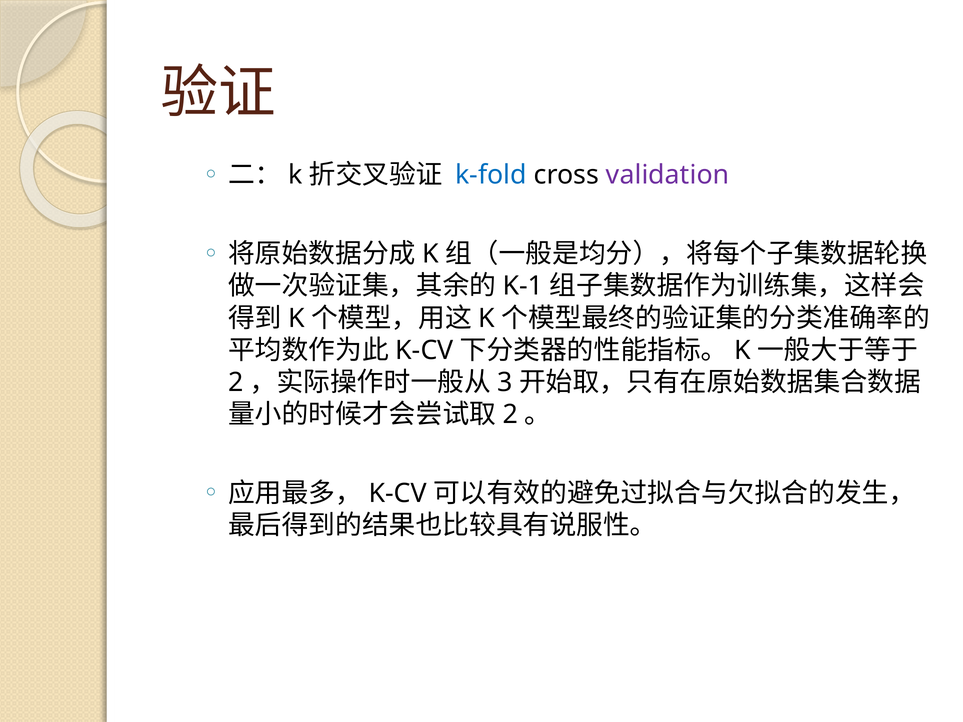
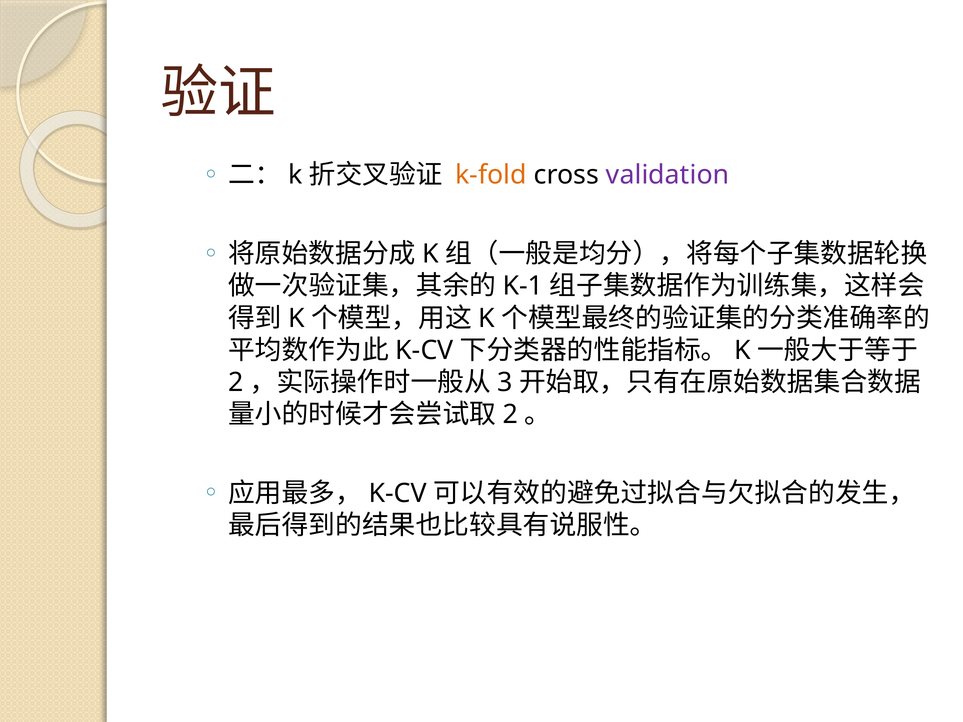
k-fold colour: blue -> orange (491, 175)
